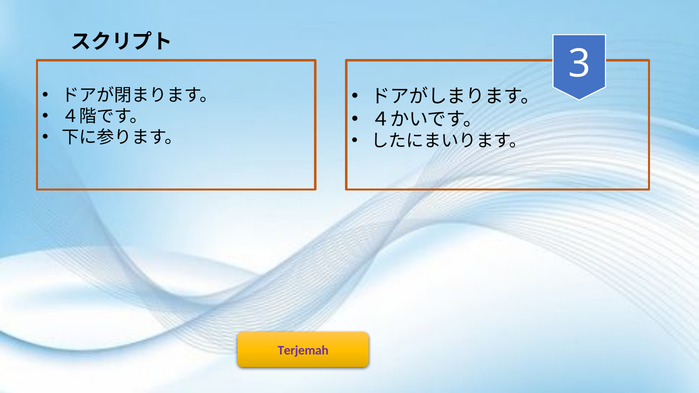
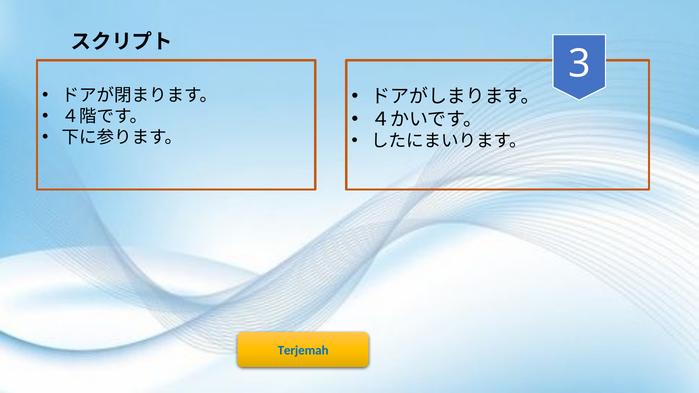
Terjemah colour: purple -> blue (303, 351)
